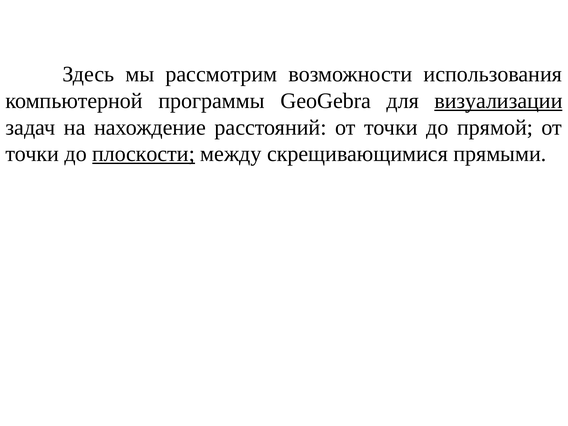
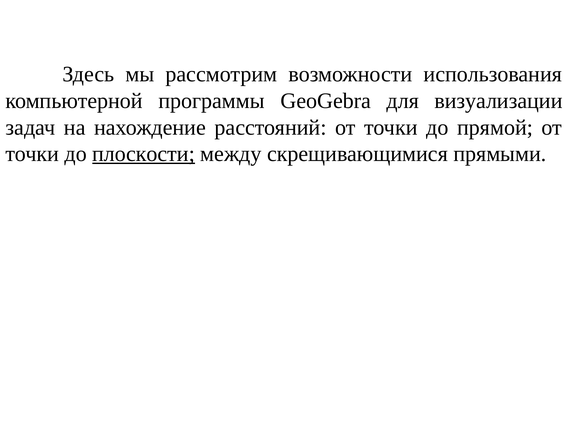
визуализации underline: present -> none (498, 101)
